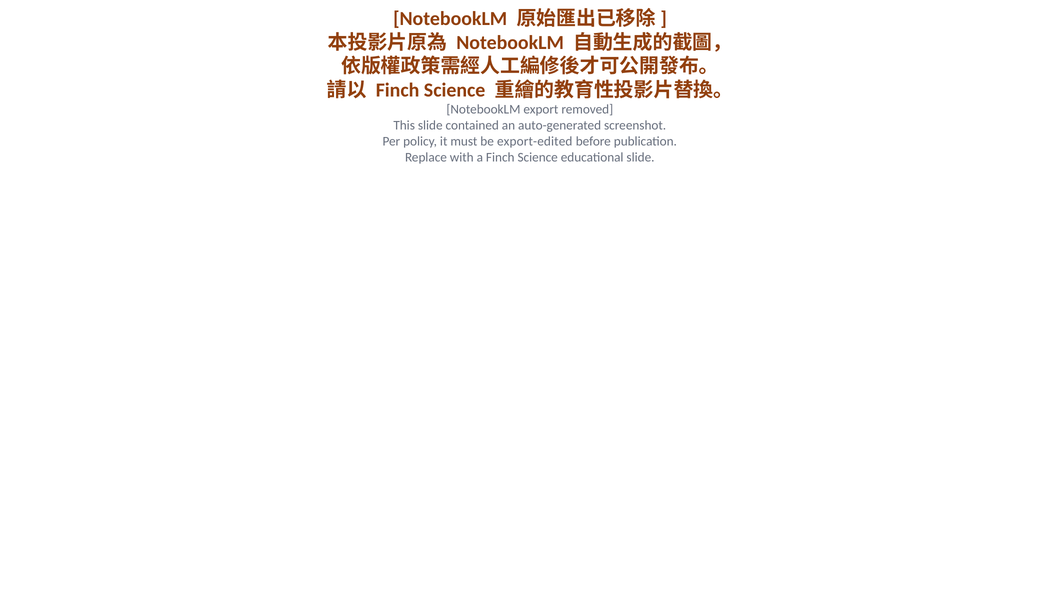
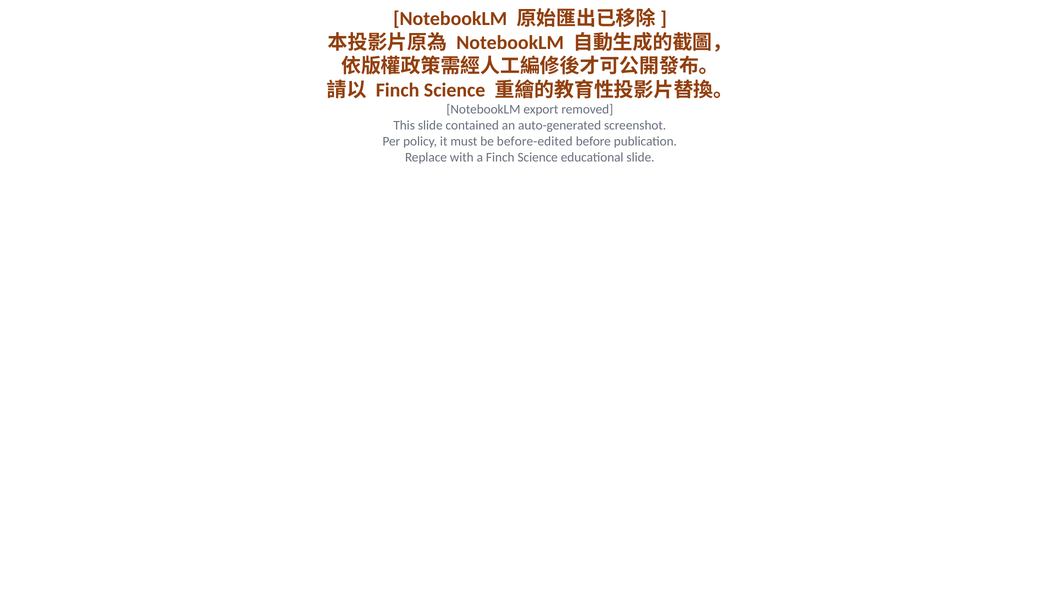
export-edited: export-edited -> before-edited (535, 141)
